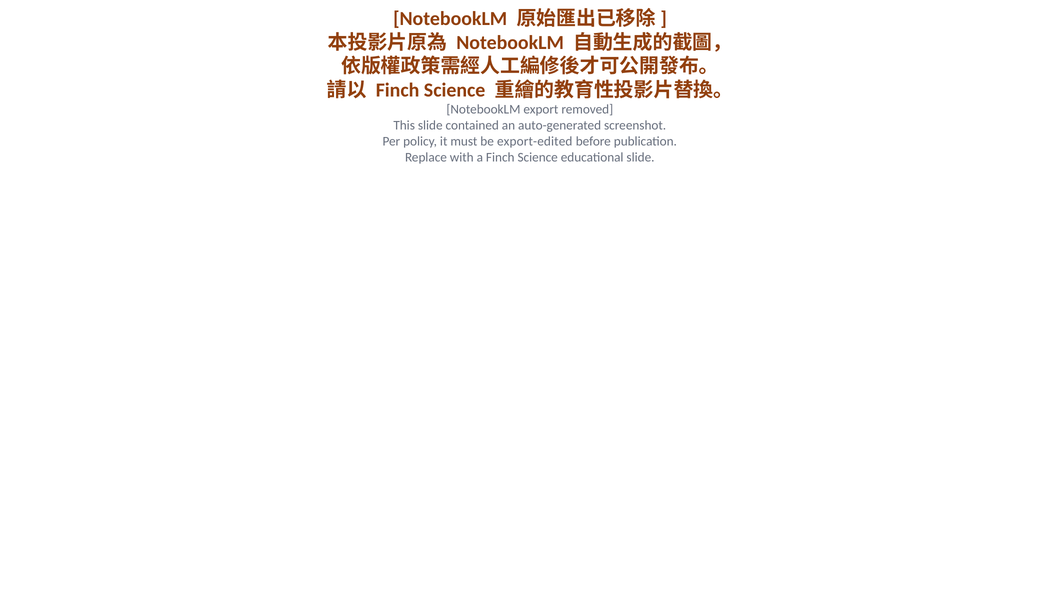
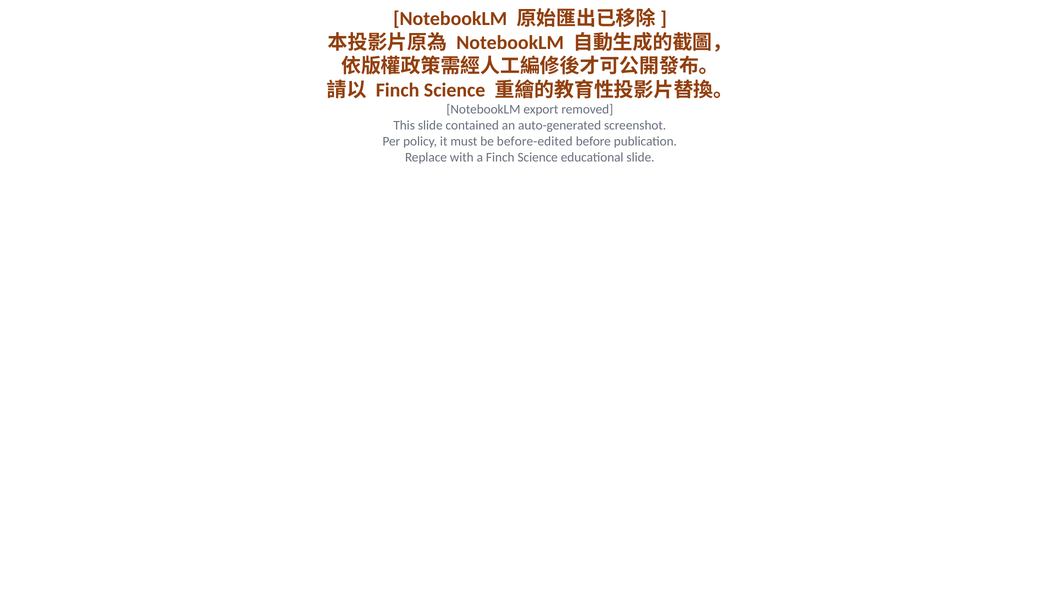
export-edited: export-edited -> before-edited (535, 141)
